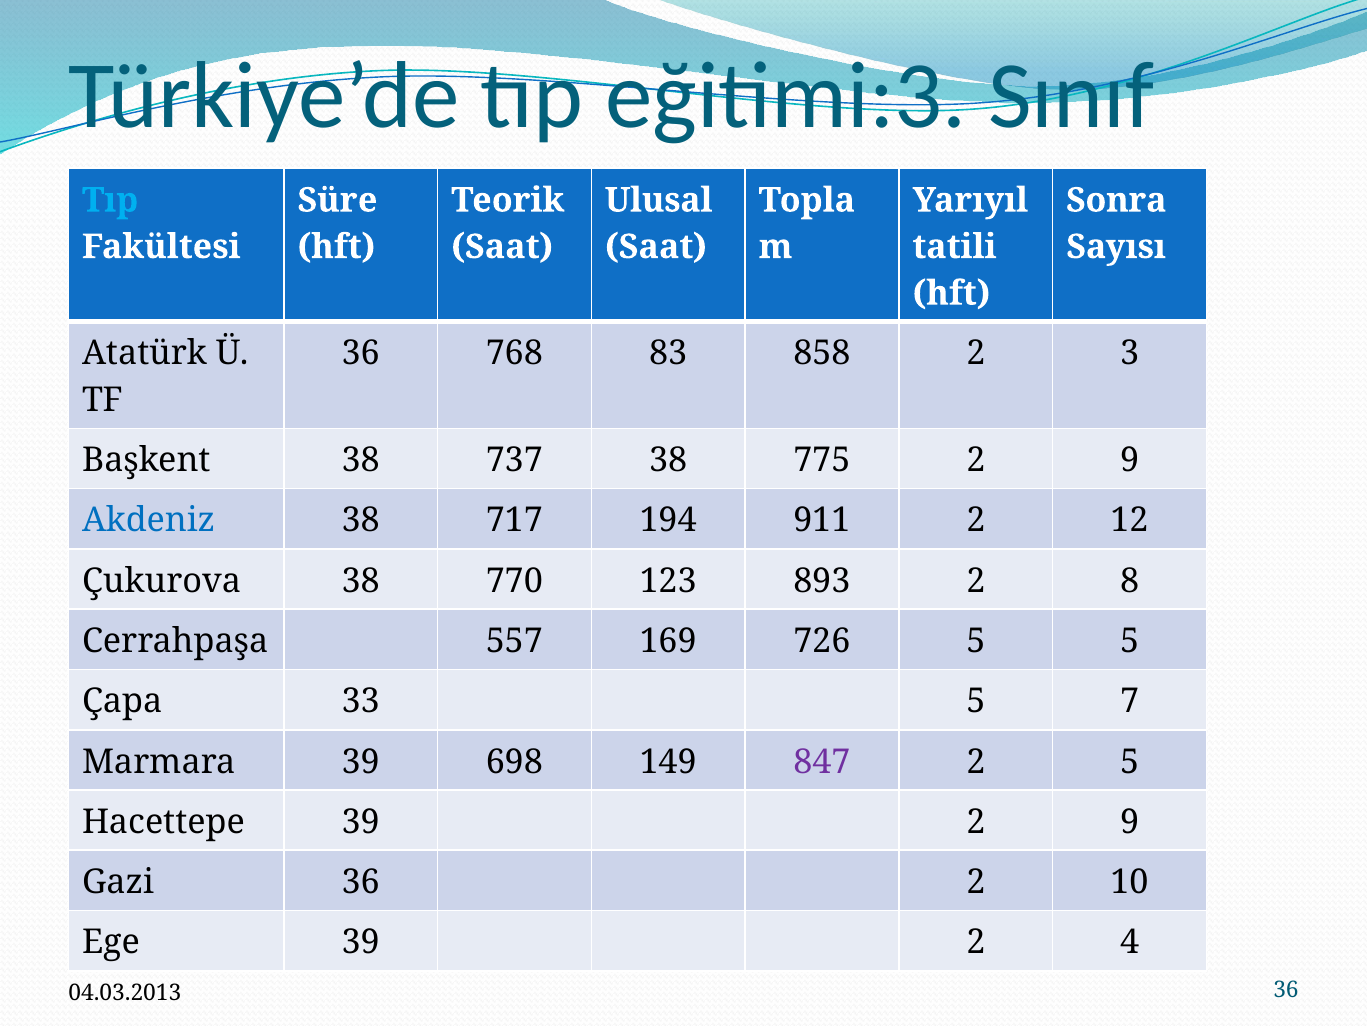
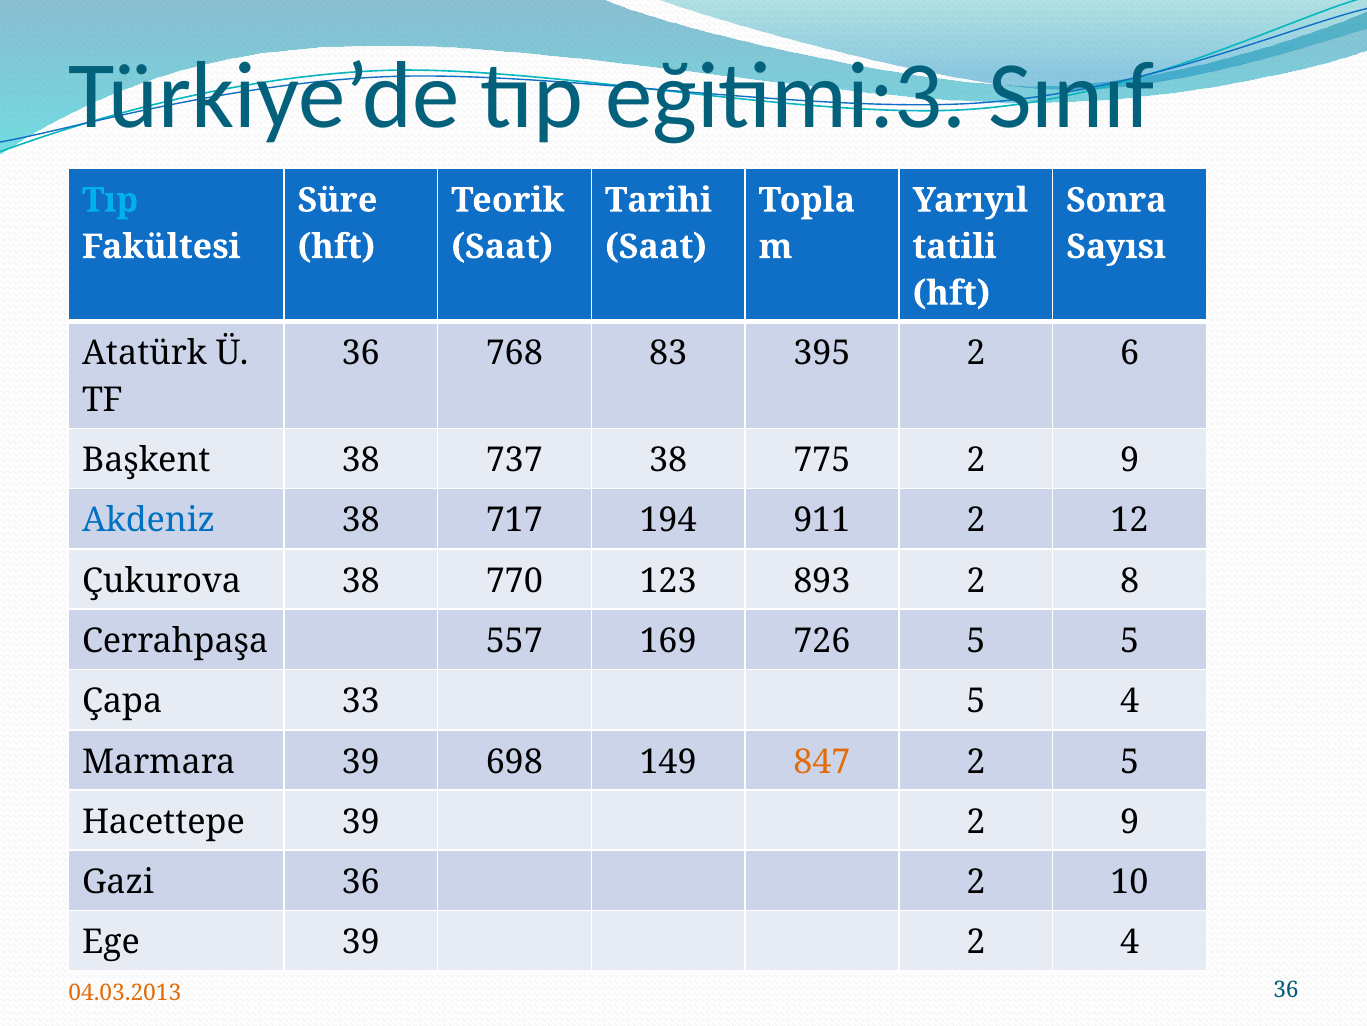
Ulusal: Ulusal -> Tarihi (658, 200)
858: 858 -> 395 (822, 353)
3: 3 -> 6 (1130, 353)
5 7: 7 -> 4 (1130, 701)
847 colour: purple -> orange (822, 761)
04.03.2013 colour: black -> orange (125, 993)
